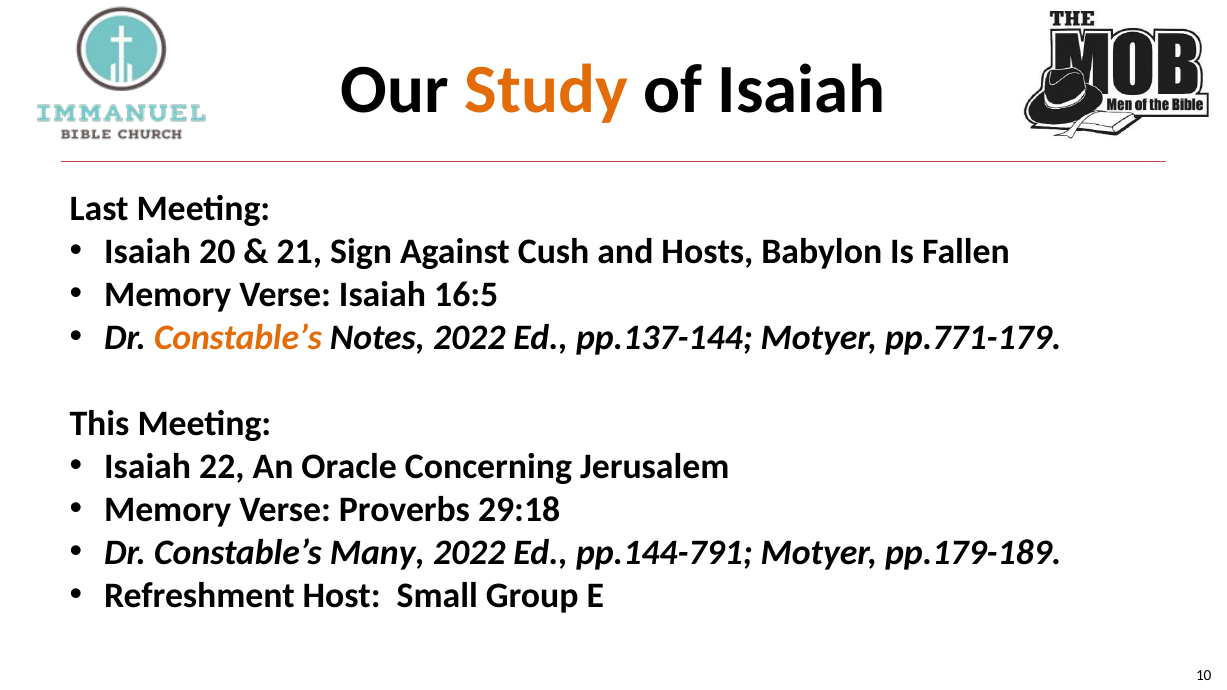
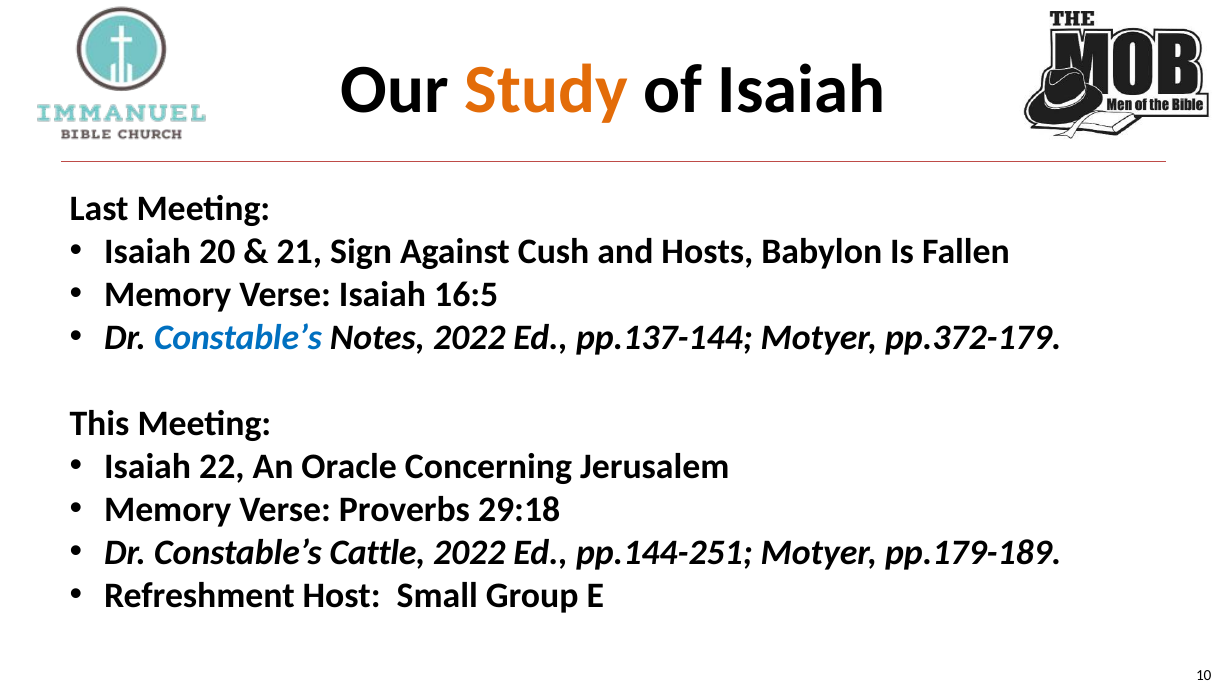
Constable’s colour: orange -> blue (238, 338)
pp.771-179: pp.771-179 -> pp.372-179 (973, 338)
Many: Many -> Cattle (378, 552)
pp.144-791: pp.144-791 -> pp.144-251 (664, 552)
